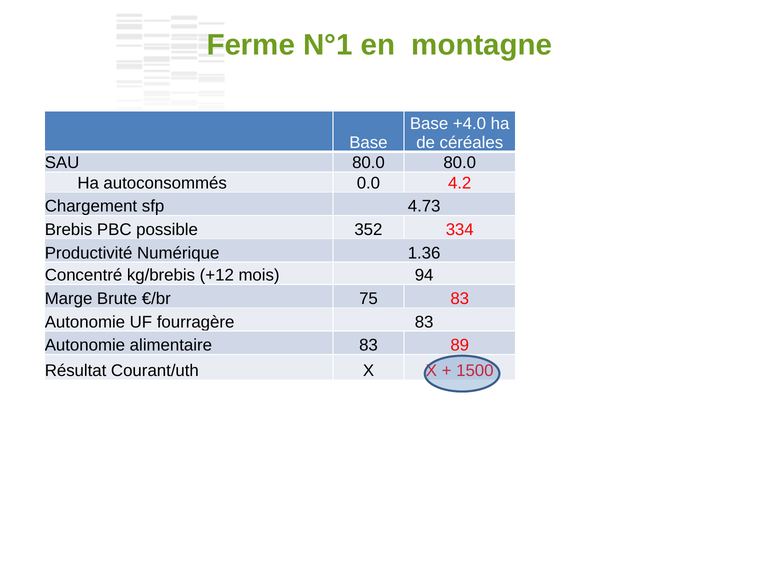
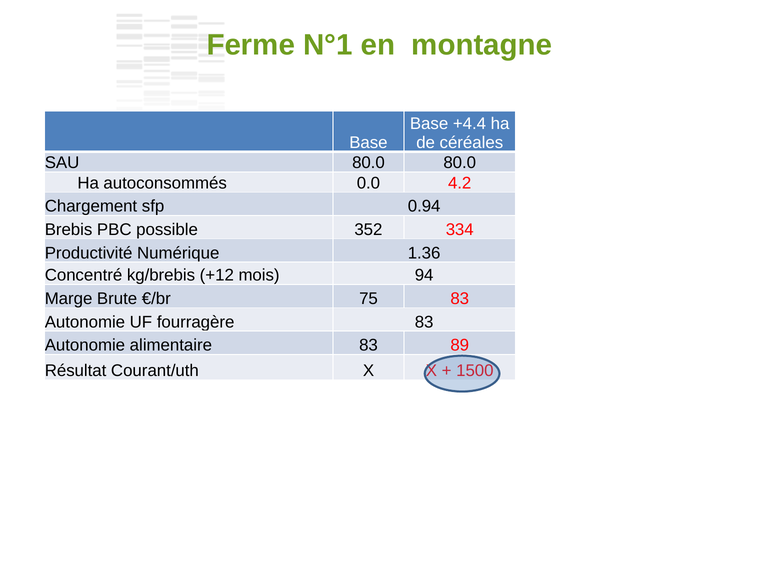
+4.0: +4.0 -> +4.4 (469, 124)
4.73: 4.73 -> 0.94 (424, 206)
